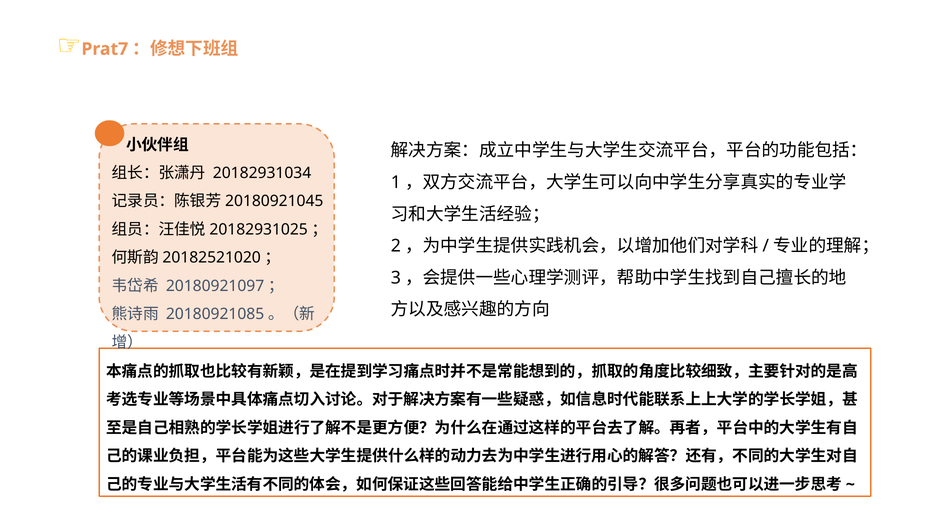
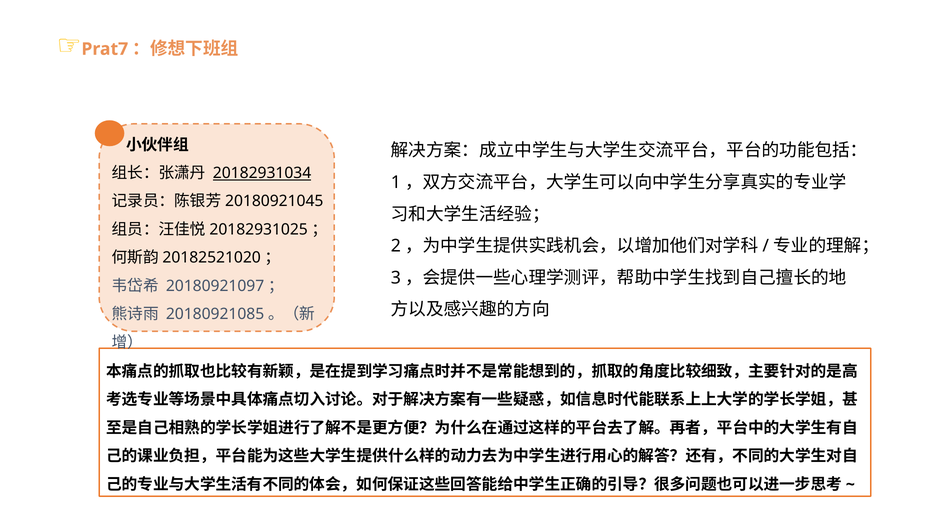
20182931034 underline: none -> present (262, 173)
